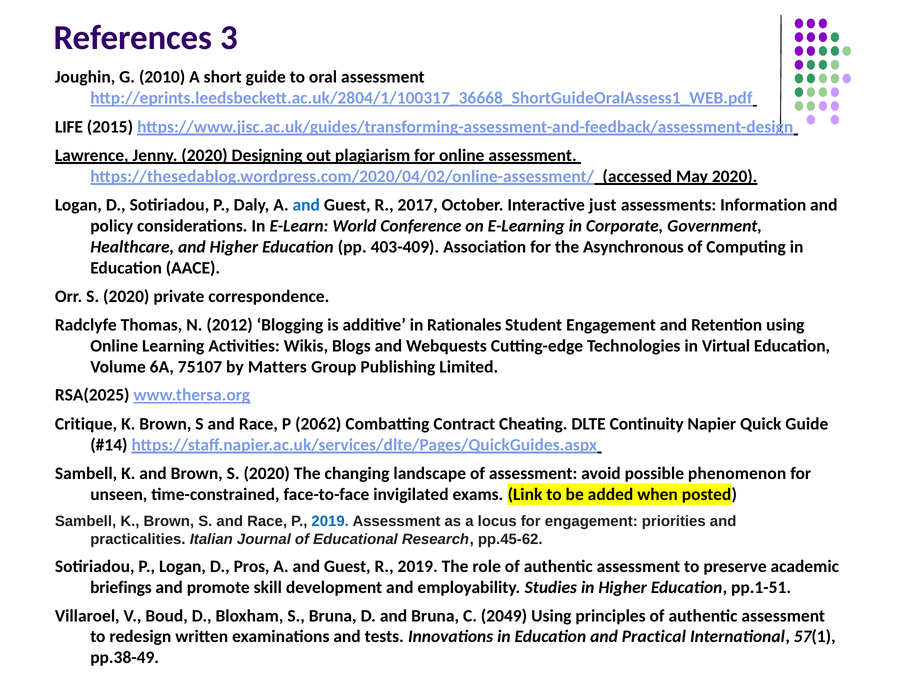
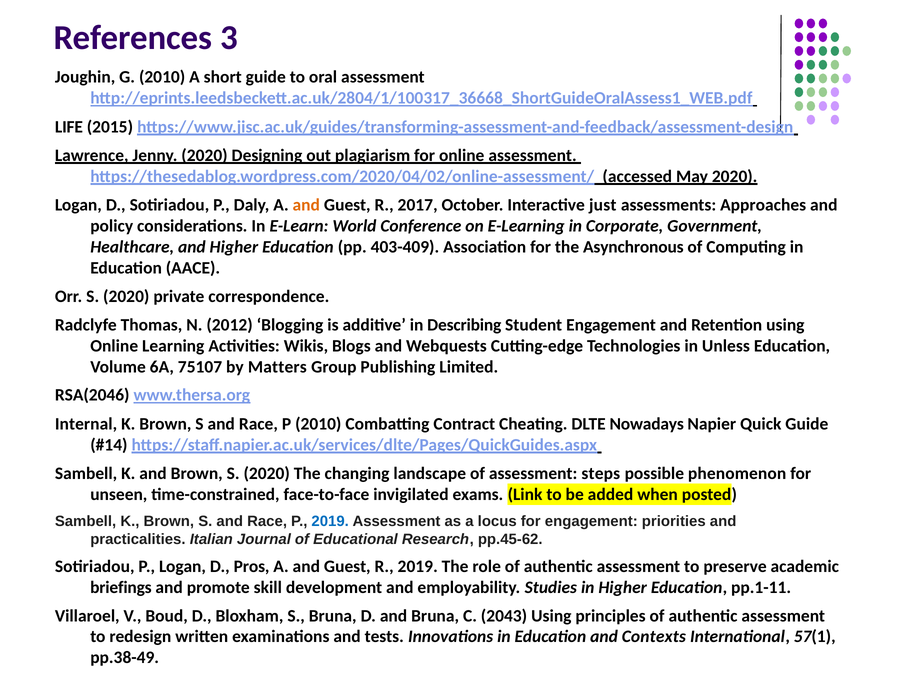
and colour: blue -> orange (306, 205)
Information: Information -> Approaches (763, 205)
Rationales: Rationales -> Describing (464, 325)
Virtual: Virtual -> Unless (726, 346)
RSA(2025: RSA(2025 -> RSA(2046 (92, 395)
Critique: Critique -> Internal (86, 424)
P 2062: 2062 -> 2010 (318, 424)
Continuity: Continuity -> Nowadays (647, 424)
avoid: avoid -> steps (601, 473)
pp.1-51: pp.1-51 -> pp.1-11 (761, 587)
2049: 2049 -> 2043 (504, 616)
Practical: Practical -> Contexts (654, 636)
